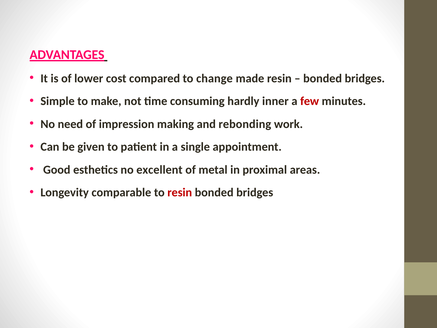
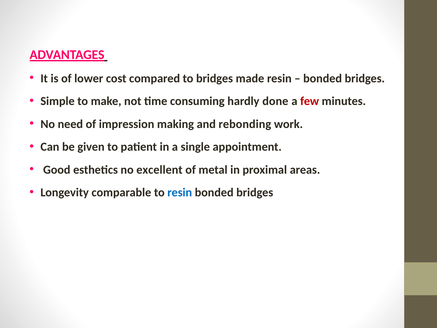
to change: change -> bridges (215, 78)
inner: inner -> done (275, 101)
resin colour: red -> blue (180, 192)
